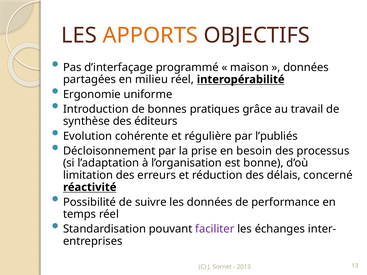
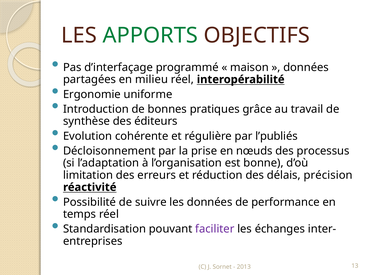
APPORTS colour: orange -> green (150, 35)
besoin: besoin -> nœuds (254, 151)
concerné: concerné -> précision (328, 175)
